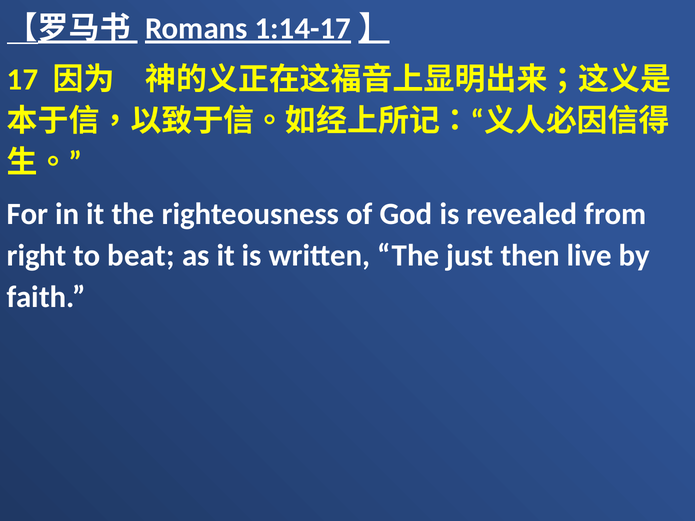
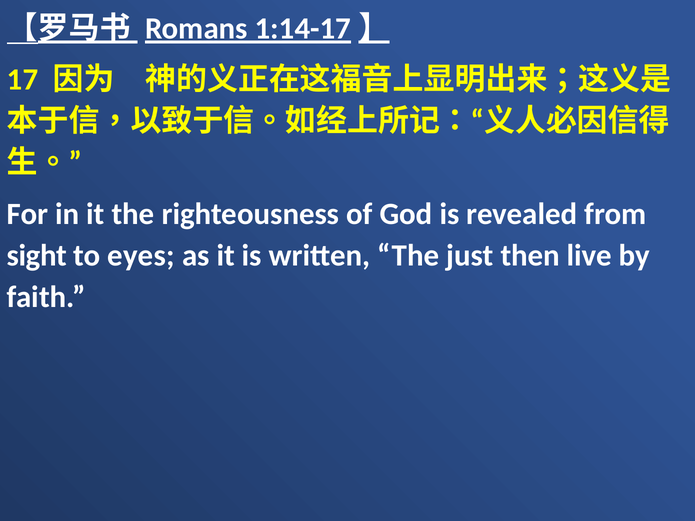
right: right -> sight (37, 255)
beat: beat -> eyes (141, 255)
